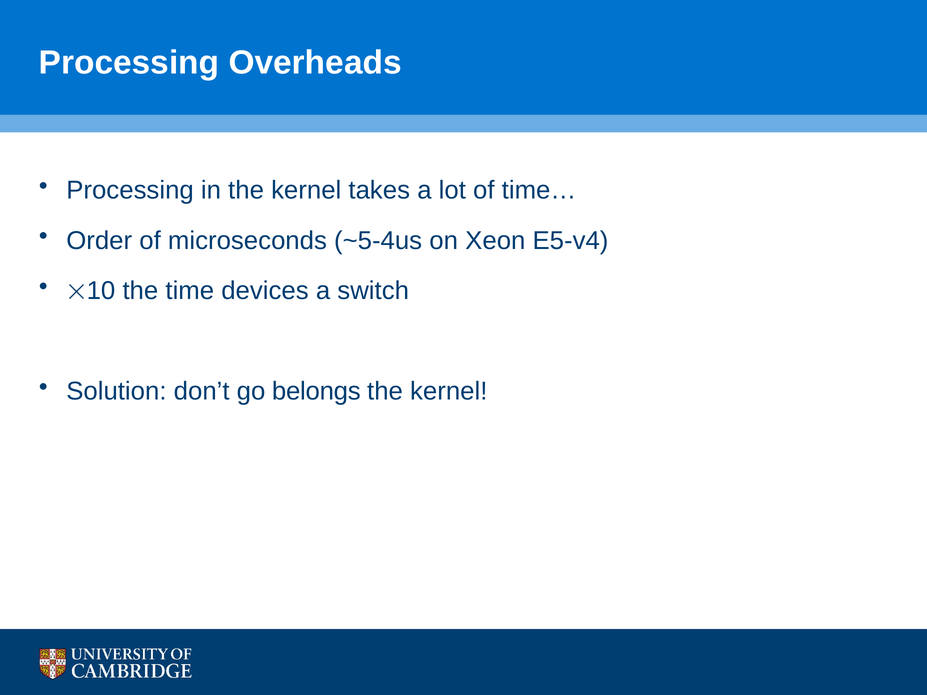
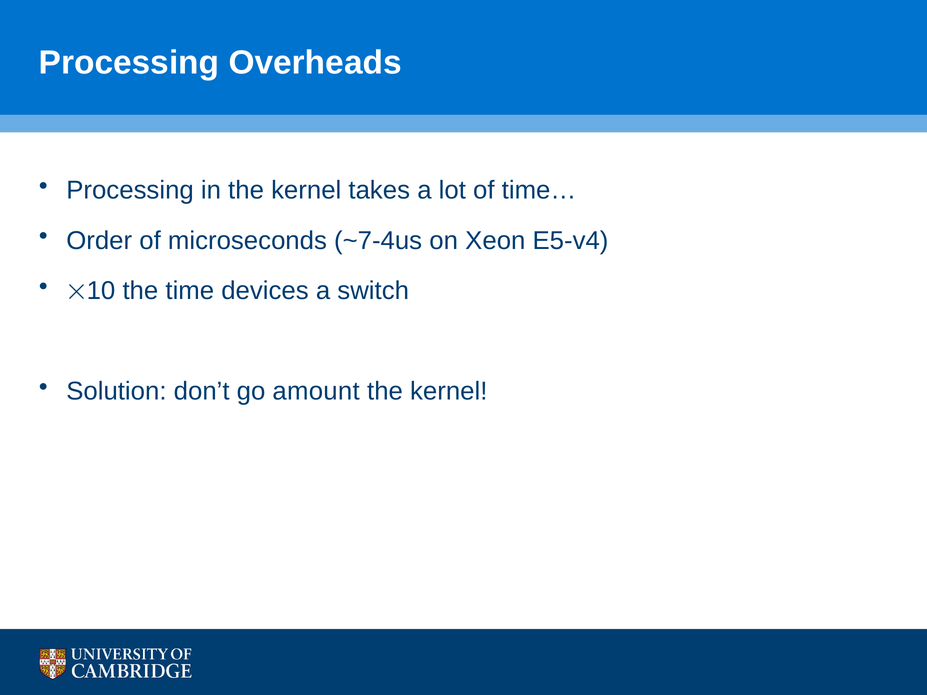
~5-4us: ~5-4us -> ~7-4us (378, 241)
belongs: belongs -> amount (316, 391)
